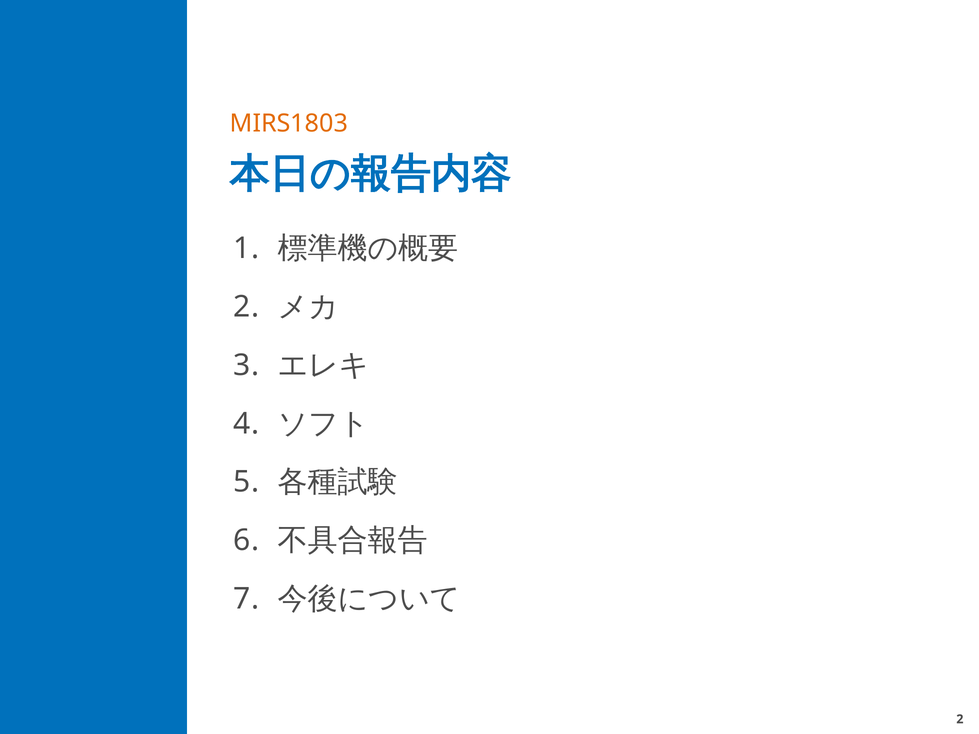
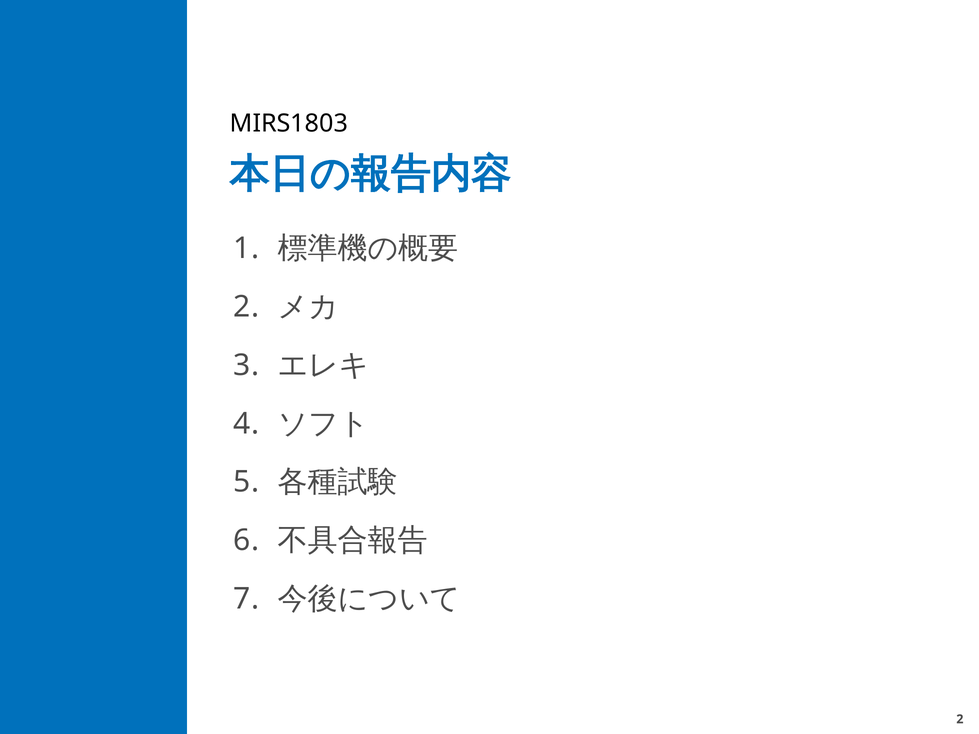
MIRS1803 colour: orange -> black (289, 124)
